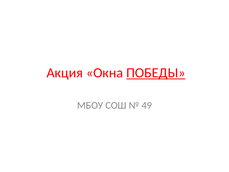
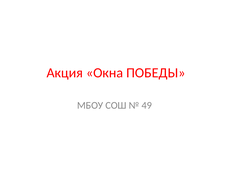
ПОБЕДЫ underline: present -> none (156, 73)
